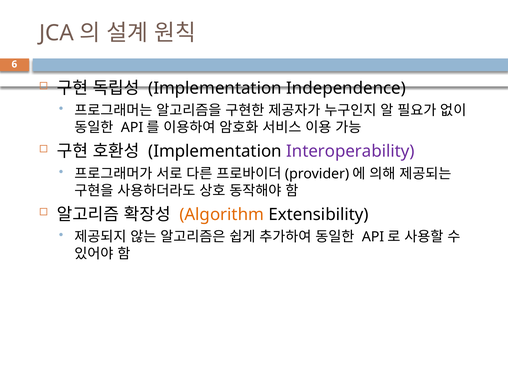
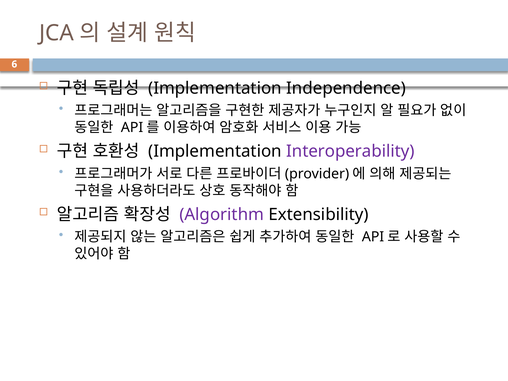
Algorithm colour: orange -> purple (222, 214)
